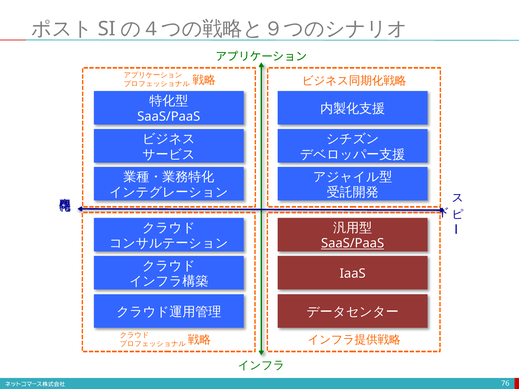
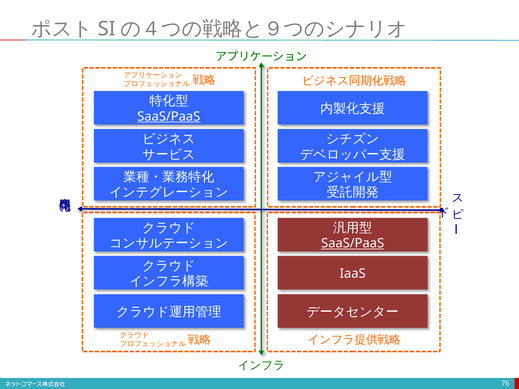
SaaS/PaaS underline: none -> present (169, 117)
